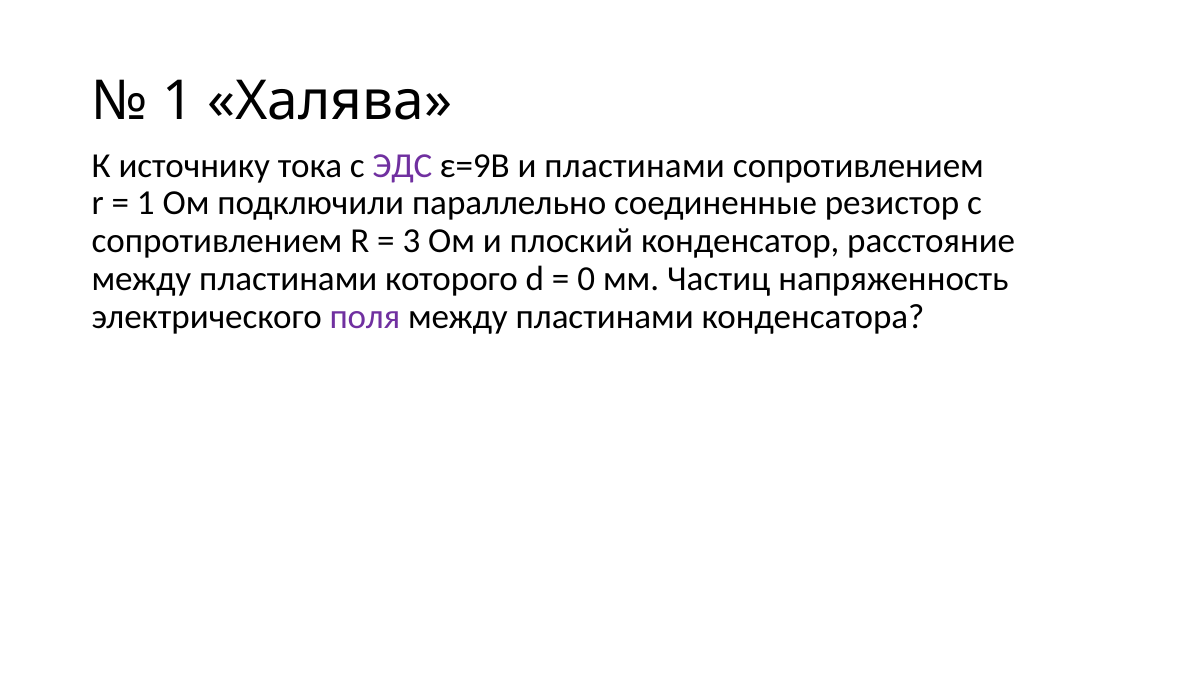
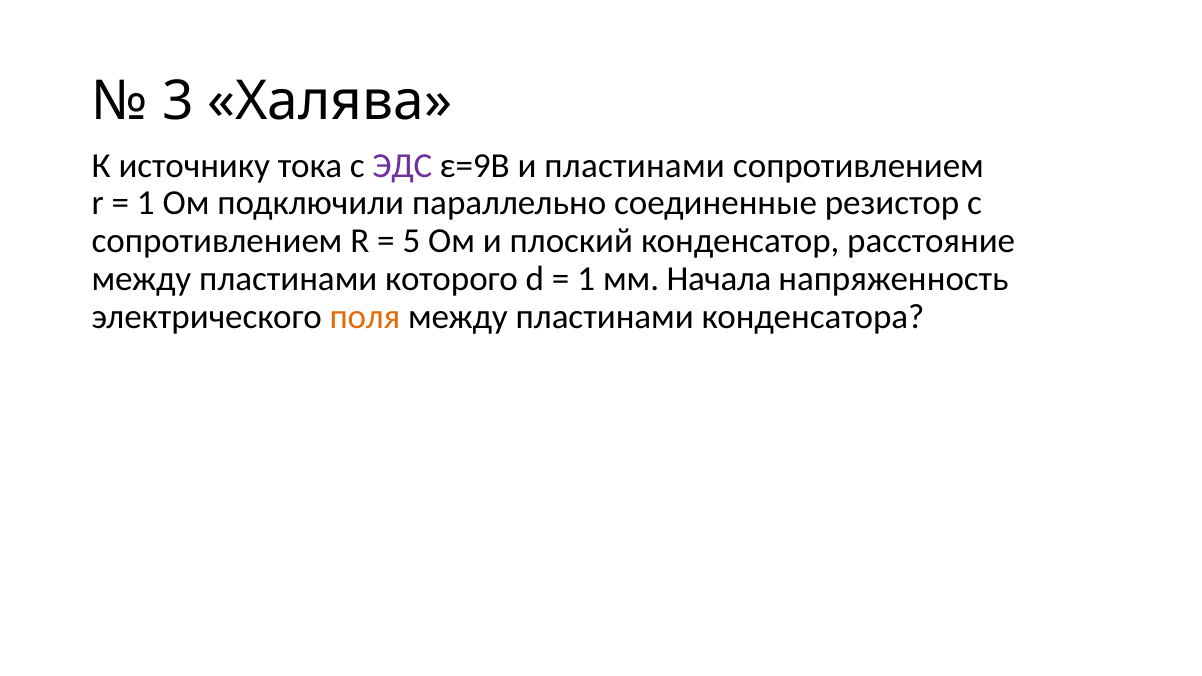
1: 1 -> 3 (178, 101)
3: 3 -> 5 (411, 241)
0: 0 -> 1 (586, 279)
Частиц: Частиц -> Начала (719, 279)
поля colour: purple -> orange (365, 317)
